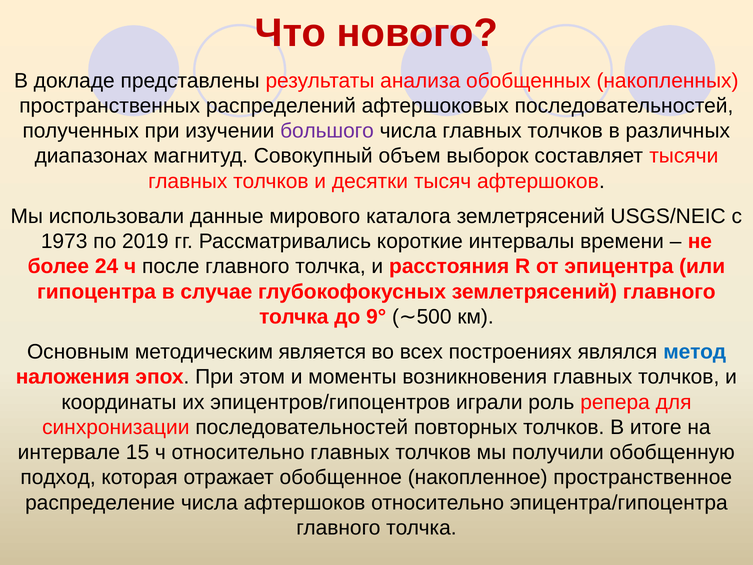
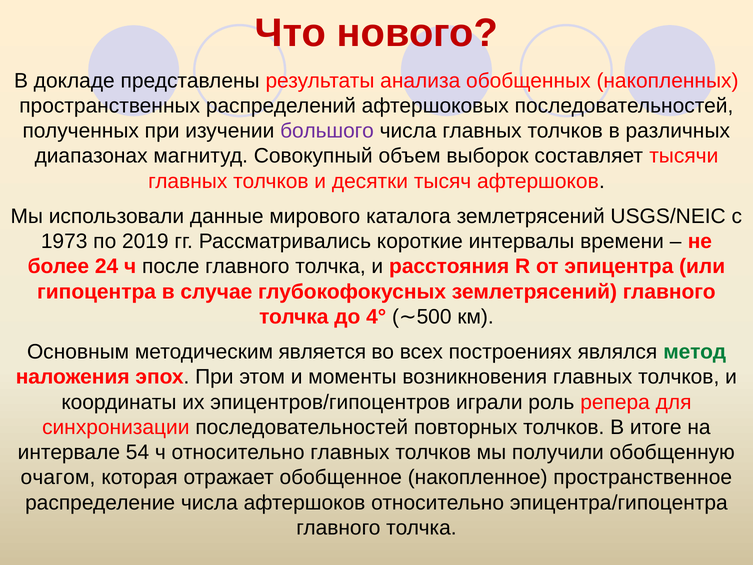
9°: 9° -> 4° (376, 317)
метод colour: blue -> green (695, 352)
15: 15 -> 54 (137, 452)
подход: подход -> очагом (58, 477)
